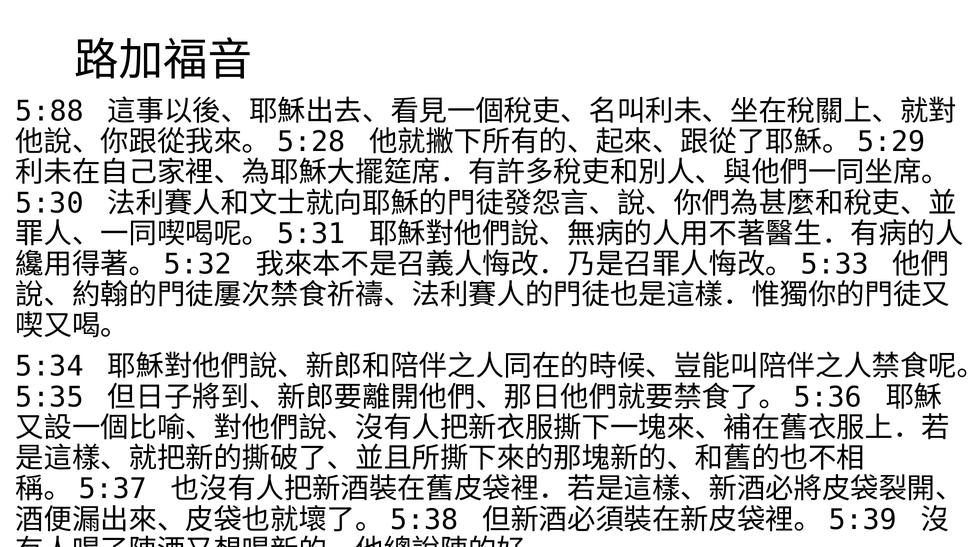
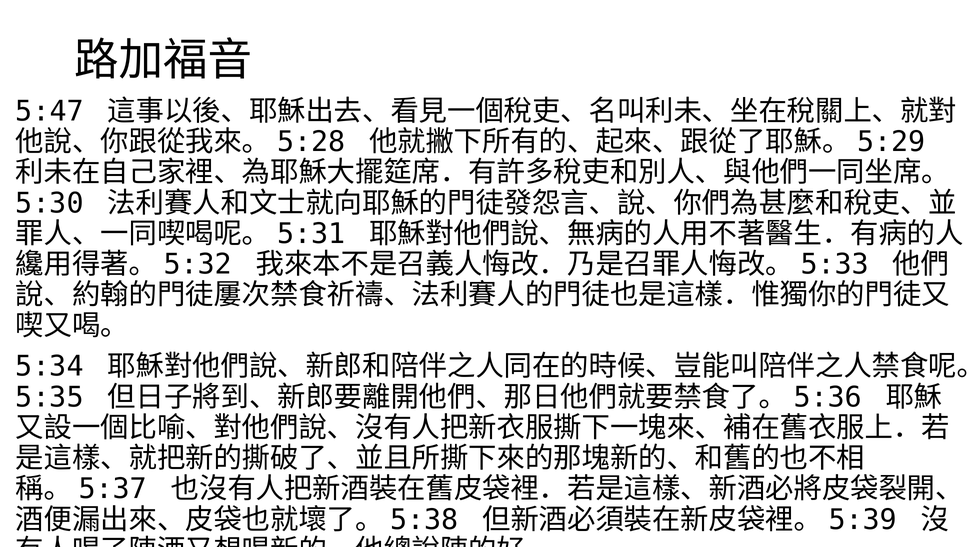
5:88: 5:88 -> 5:47 (50, 111)
